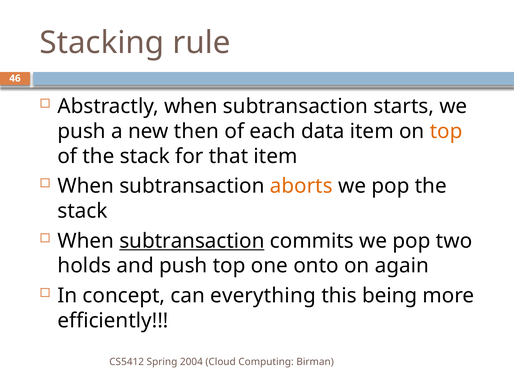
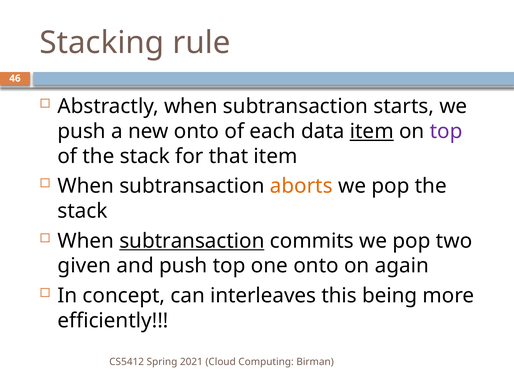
new then: then -> onto (196, 131)
item underline: none -> present (372, 131)
top colour: orange -> purple (446, 131)
holds: holds -> given (84, 265)
everything: everything -> interleaves (263, 295)
2004: 2004 -> 2021 (191, 361)
